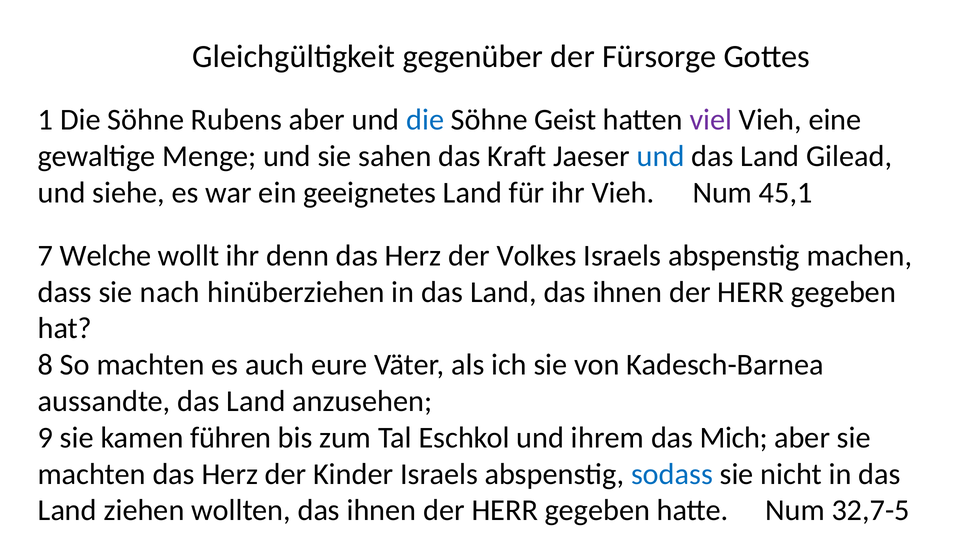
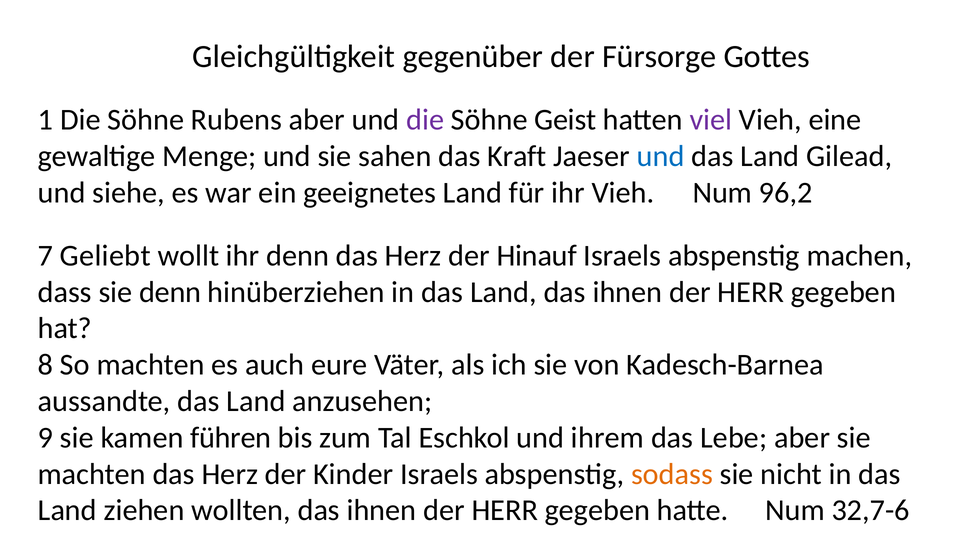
die colour: blue -> purple (425, 120)
45,1: 45,1 -> 96,2 (786, 193)
Welche: Welche -> Geliebt (105, 255)
Volkes: Volkes -> Hinauf (537, 255)
sie nach: nach -> denn (170, 292)
Mich: Mich -> Lebe (734, 437)
sodass colour: blue -> orange (672, 474)
32,7-5: 32,7-5 -> 32,7-6 (871, 510)
